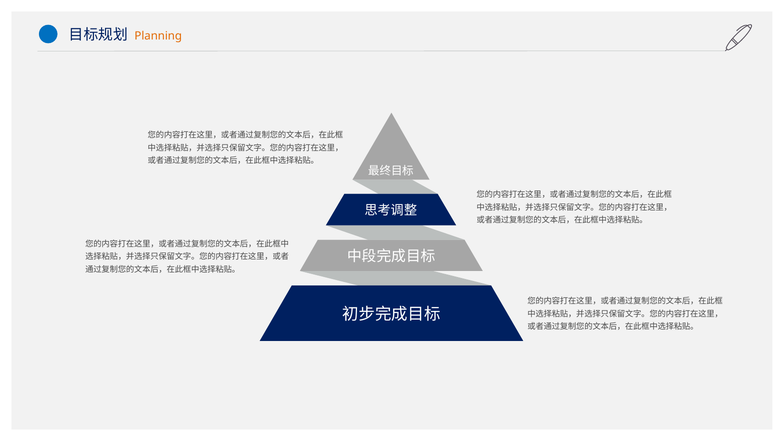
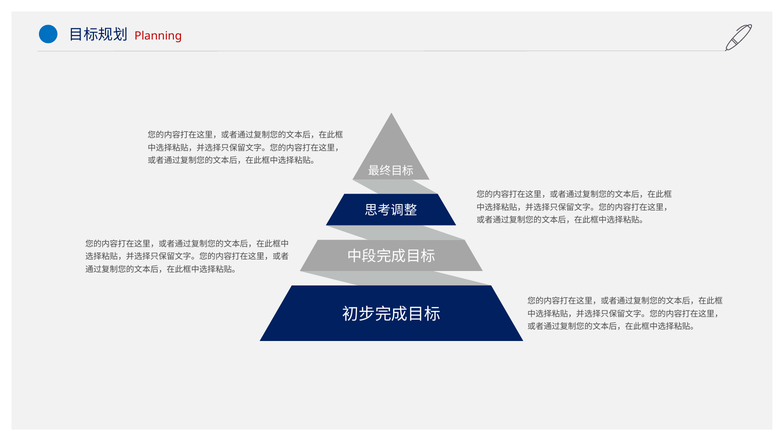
Planning colour: orange -> red (158, 36)
